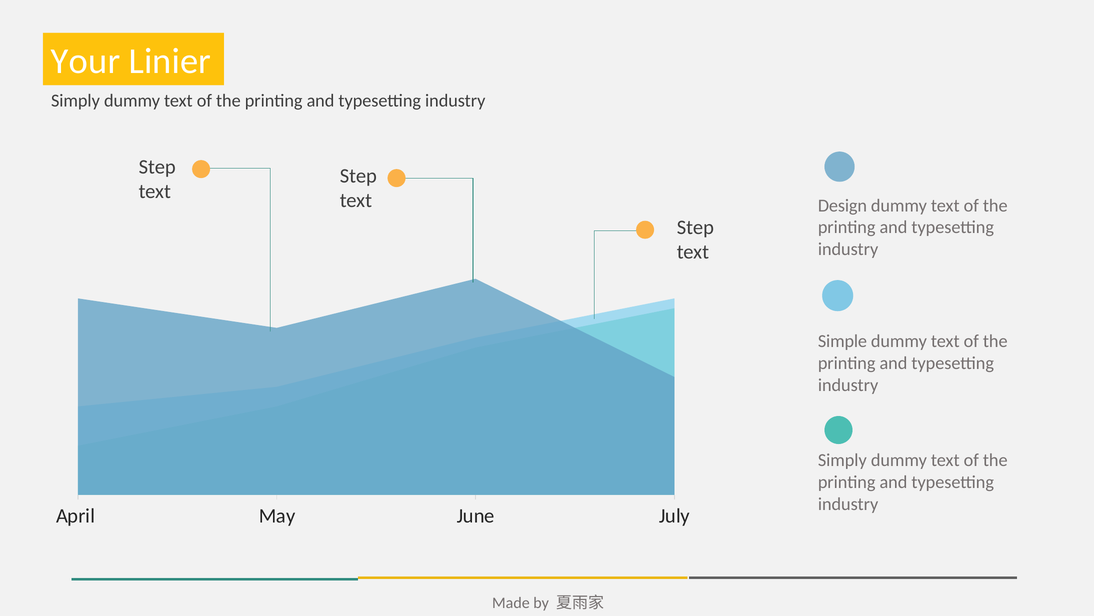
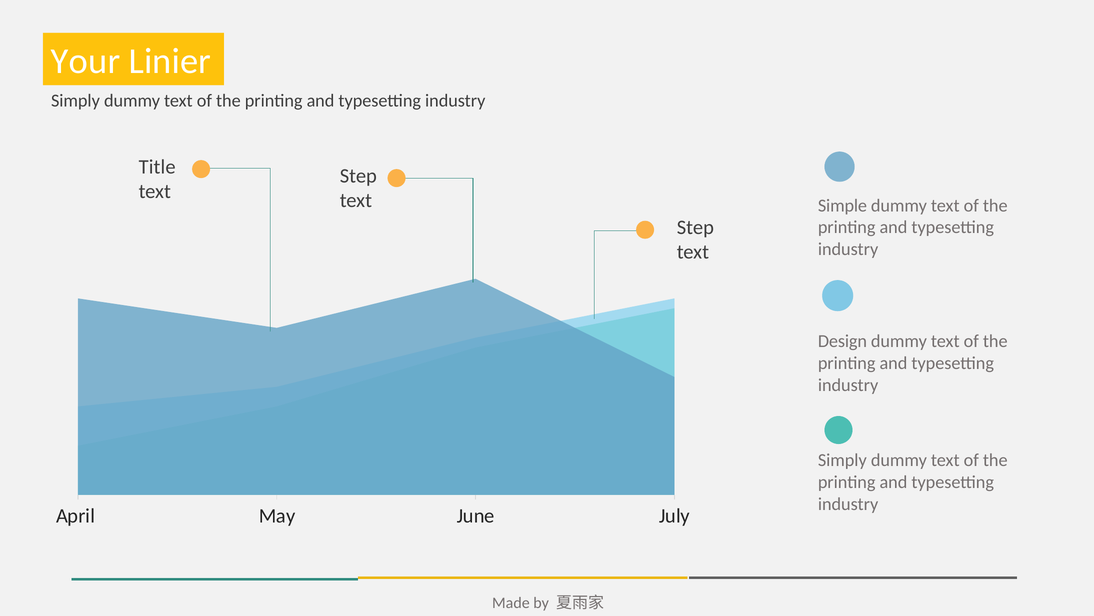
Step: Step -> Title (157, 167)
Design: Design -> Simple (842, 205)
Simple: Simple -> Design (842, 341)
